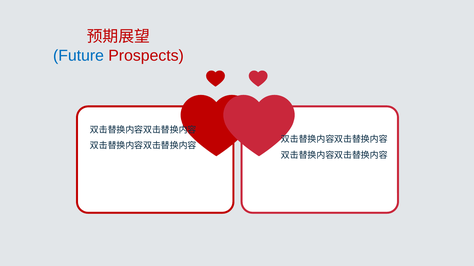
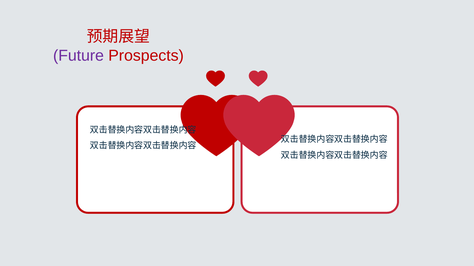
Future colour: blue -> purple (78, 56)
